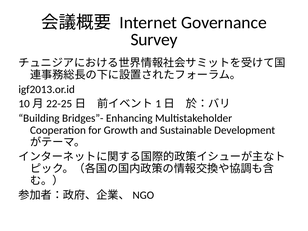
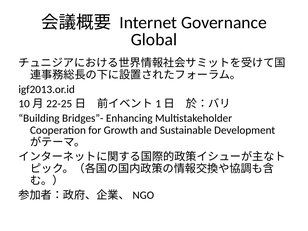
Survey: Survey -> Global (154, 40)
